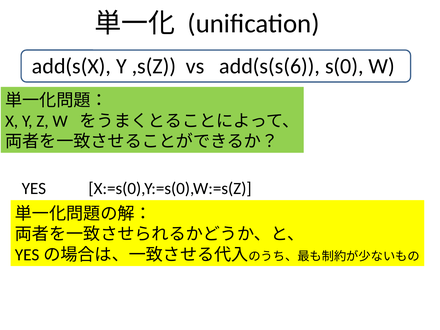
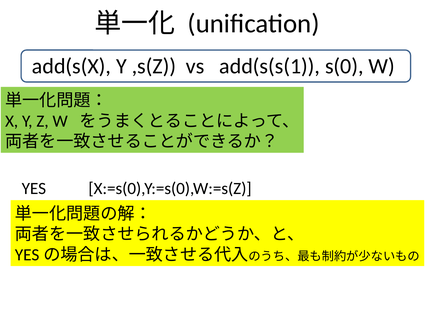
add(s(s(6: add(s(s(6 -> add(s(s(1 (270, 66)
